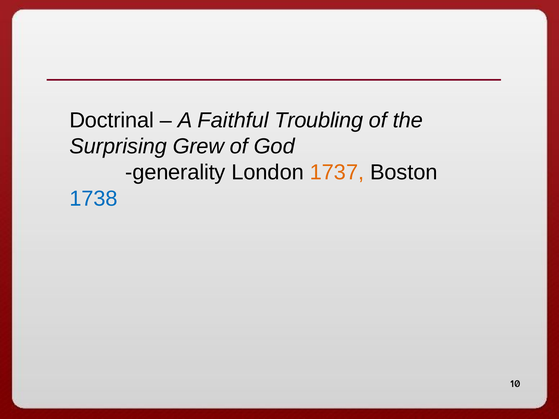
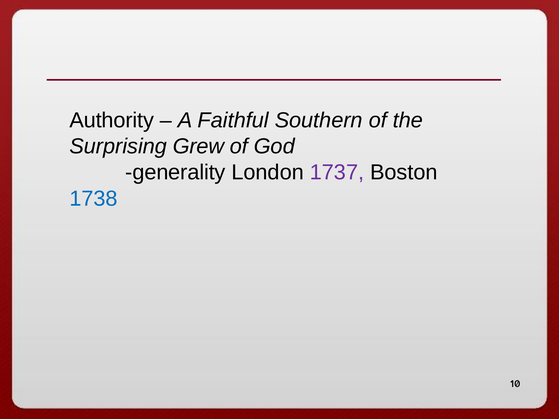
Doctrinal: Doctrinal -> Authority (112, 120)
Troubling: Troubling -> Southern (319, 120)
1737 colour: orange -> purple (337, 173)
